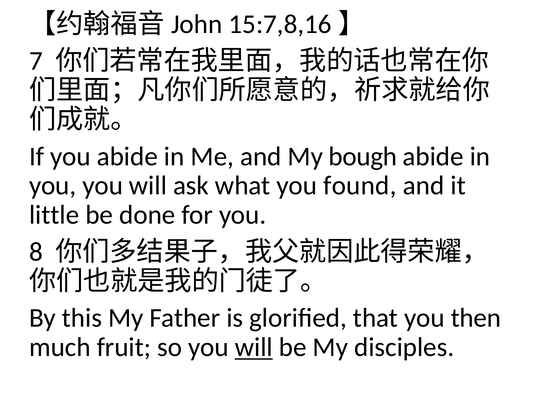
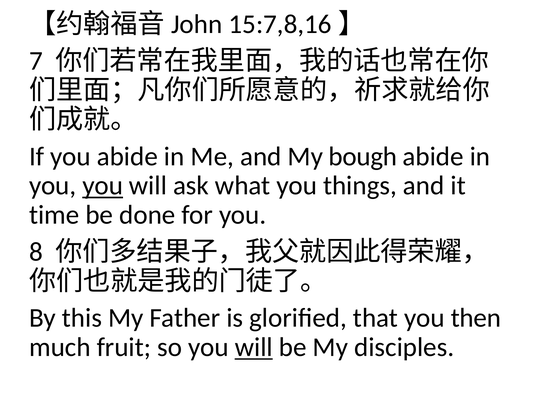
you underline: none -> present (103, 185)
found: found -> things (360, 185)
little: little -> time (54, 215)
